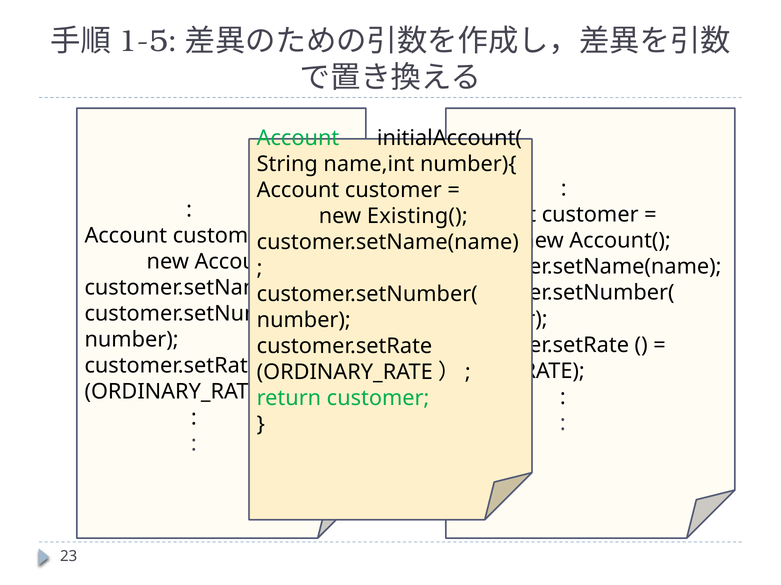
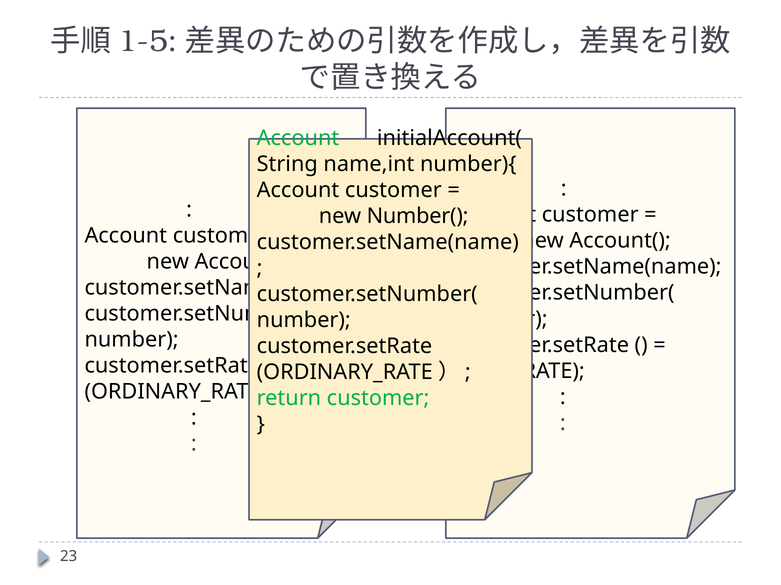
Existing(: Existing( -> Number( (418, 217)
